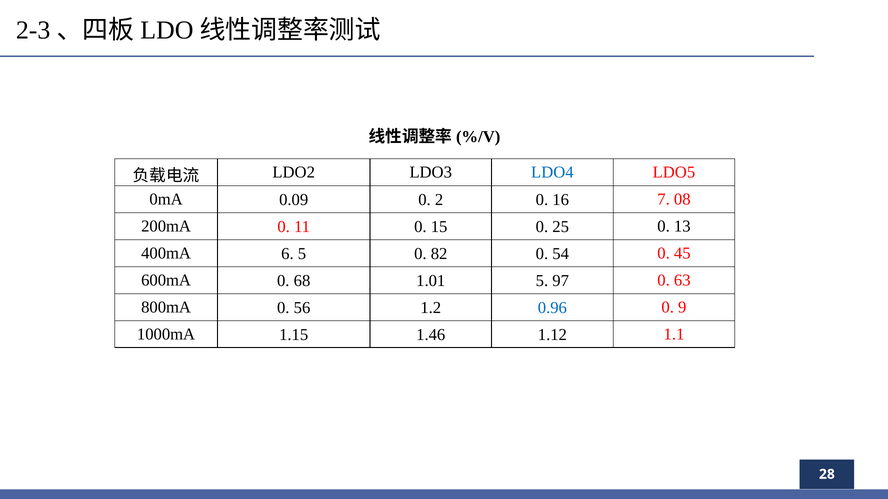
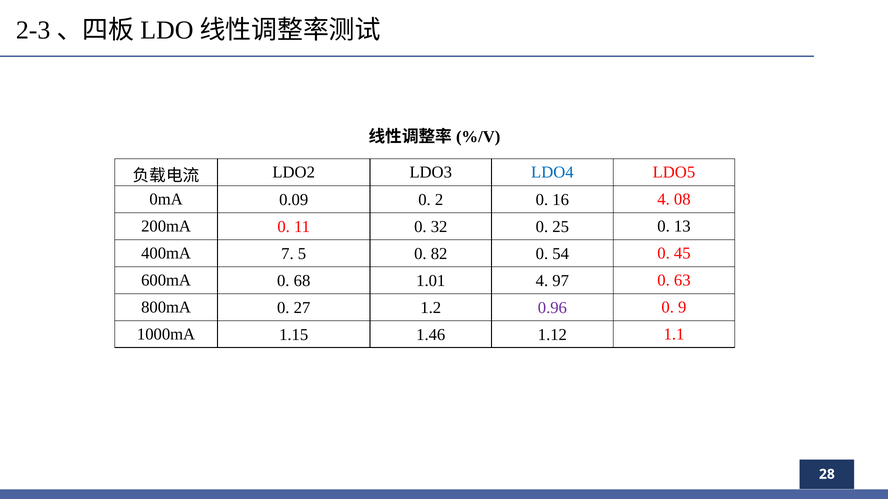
16 7: 7 -> 4 (664, 200)
15: 15 -> 32 (439, 227)
6: 6 -> 7 (287, 254)
1.01 5: 5 -> 4 (542, 281)
56: 56 -> 27 (302, 308)
0.96 colour: blue -> purple (552, 308)
